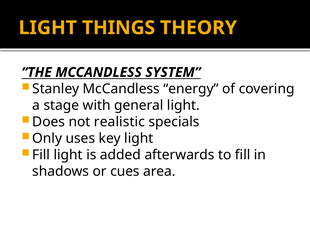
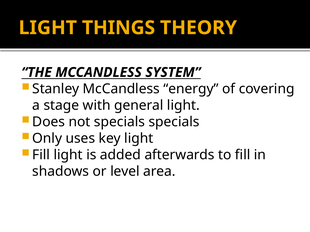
not realistic: realistic -> specials (119, 122)
cues: cues -> level (125, 172)
